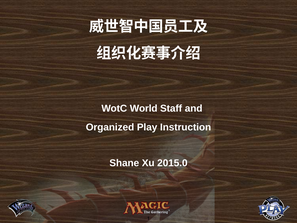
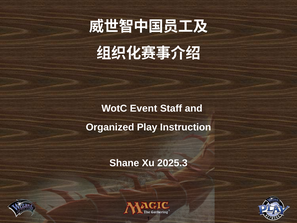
World: World -> Event (144, 108)
2015.0: 2015.0 -> 2025.3 (172, 163)
